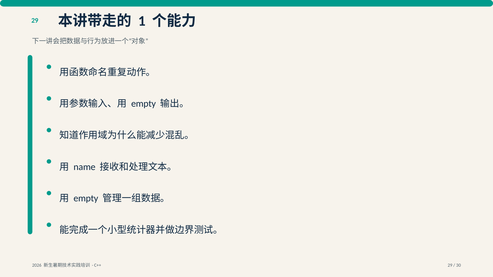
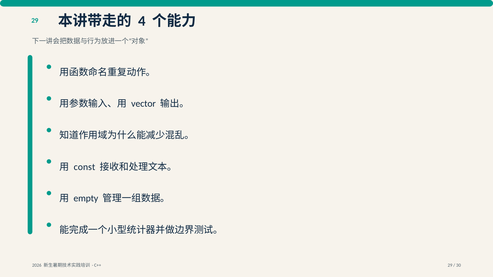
1: 1 -> 4 (142, 21)
empty: empty -> vector (144, 104)
name: name -> const (84, 167)
